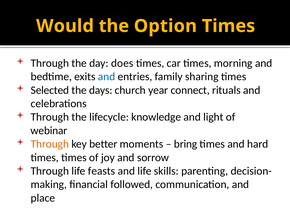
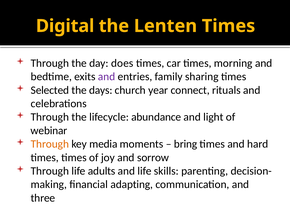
Would: Would -> Digital (65, 26)
Option: Option -> Lenten (165, 26)
and colour: blue -> purple (107, 77)
knowledge: knowledge -> abundance (156, 117)
better: better -> media (103, 144)
feasts: feasts -> adults (102, 171)
followed: followed -> adapting (132, 185)
place: place -> three (43, 198)
